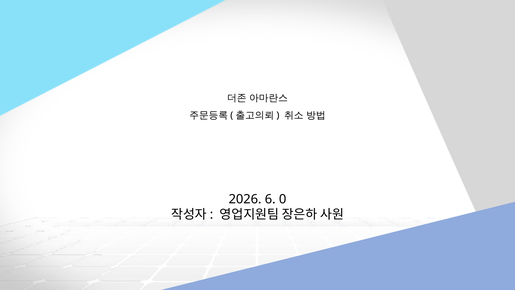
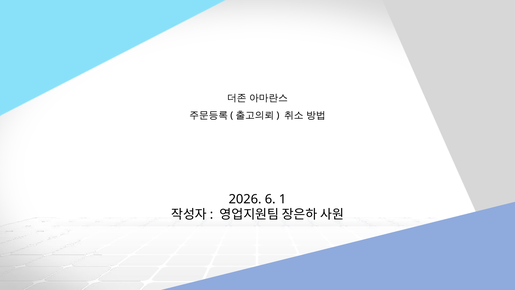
0: 0 -> 1 (283, 199)
